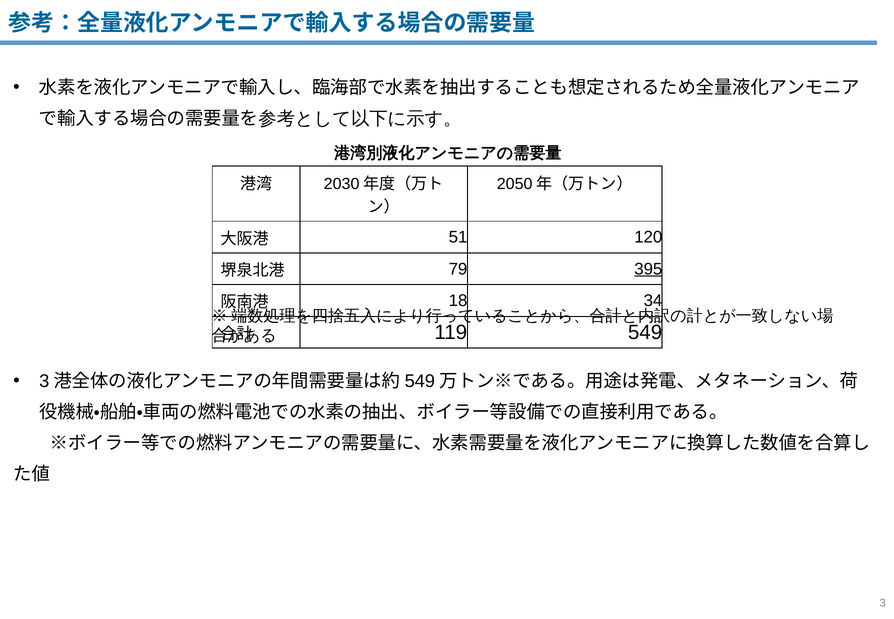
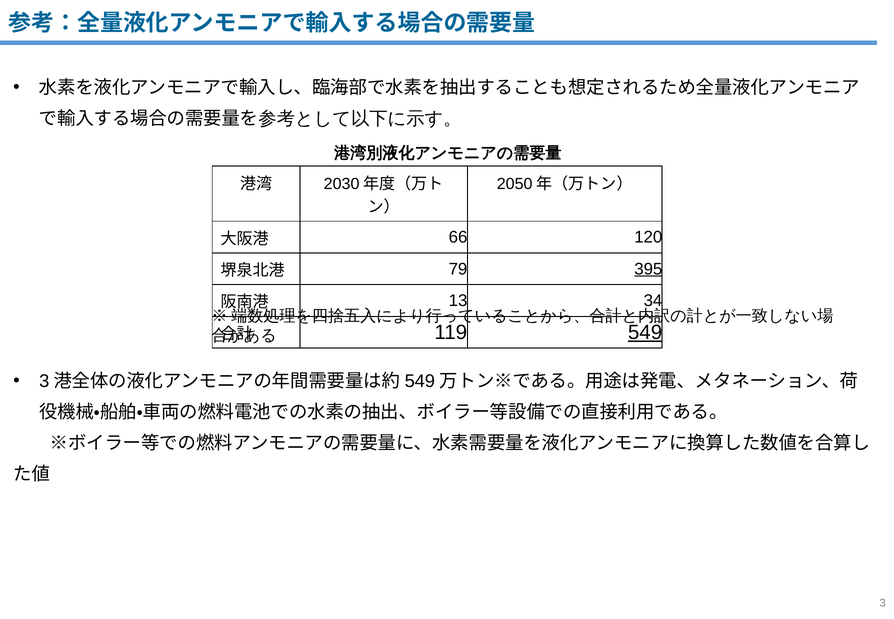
51: 51 -> 66 (458, 237)
18: 18 -> 13 (458, 301)
549 underline: none -> present (645, 332)
